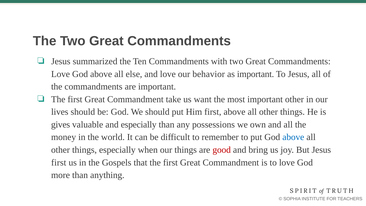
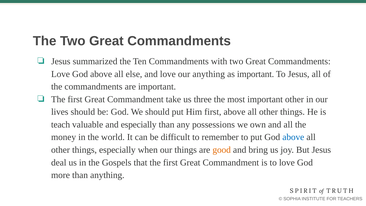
our behavior: behavior -> anything (209, 74)
want: want -> three (203, 99)
gives: gives -> teach (61, 125)
good colour: red -> orange (222, 150)
first: first -> deal (59, 162)
